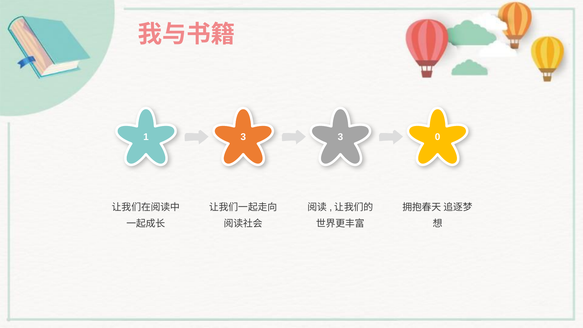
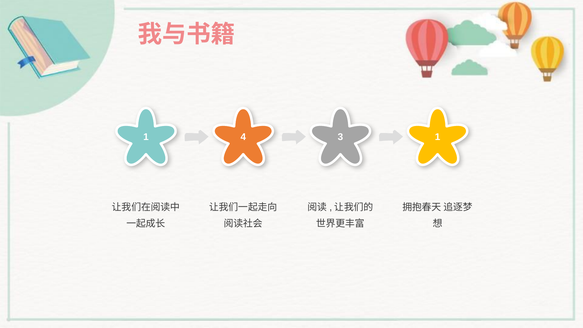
1 3: 3 -> 4 (243, 137)
3 0: 0 -> 1 (438, 137)
